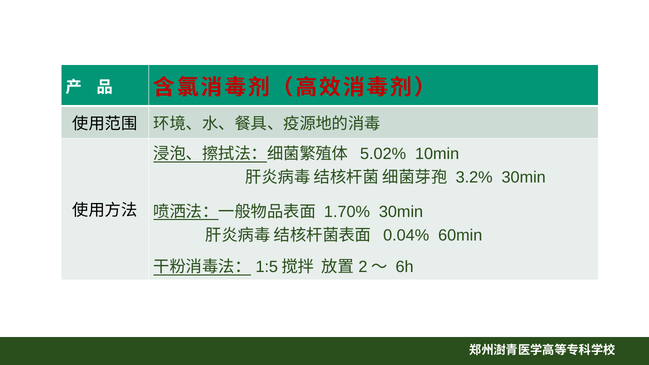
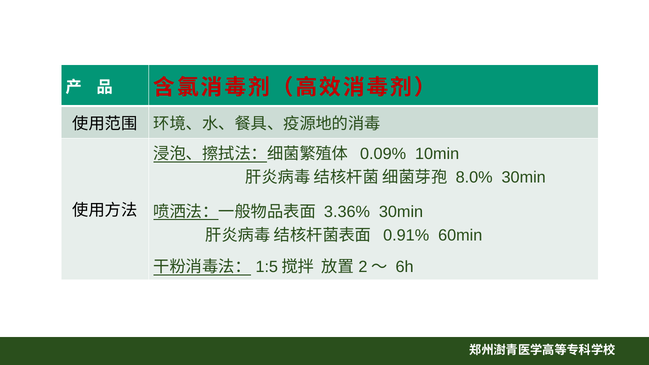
5.02%: 5.02% -> 0.09% (383, 154)
3.2%: 3.2% -> 8.0% (474, 178)
1.70%: 1.70% -> 3.36% (347, 212)
0.04%: 0.04% -> 0.91% (406, 235)
